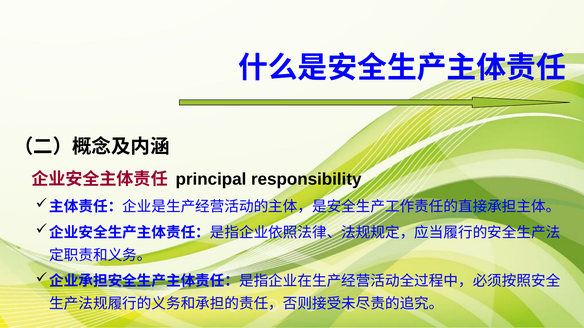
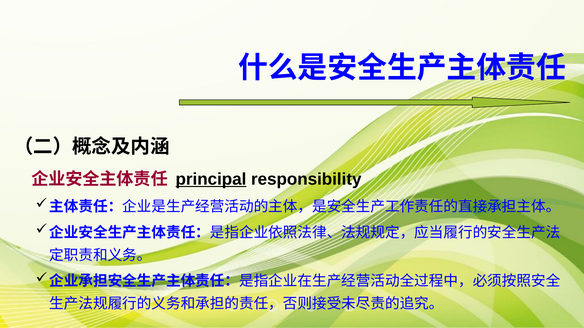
principal underline: none -> present (211, 180)
